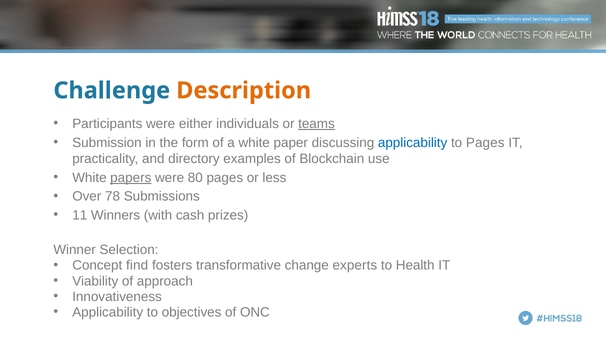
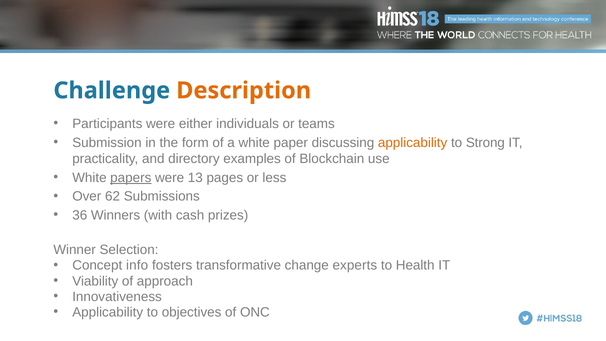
teams underline: present -> none (316, 124)
applicability colour: blue -> orange (413, 143)
to Pages: Pages -> Strong (485, 143)
80: 80 -> 13 (195, 178)
78: 78 -> 62 (113, 196)
11: 11 -> 36 (80, 215)
find: find -> info (137, 265)
